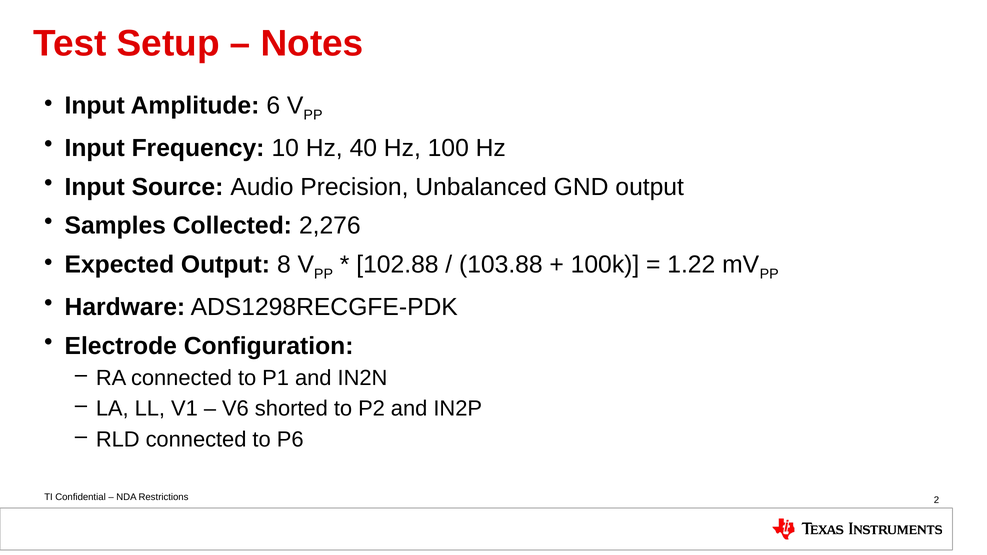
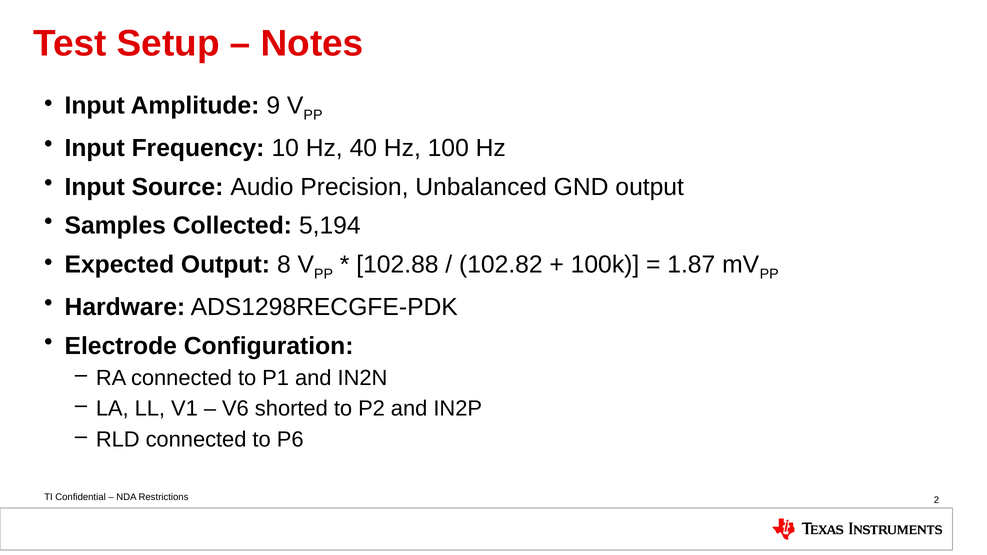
6: 6 -> 9 (273, 106)
2,276: 2,276 -> 5,194 (330, 226)
103.88: 103.88 -> 102.82 (501, 265)
1.22: 1.22 -> 1.87 (691, 265)
